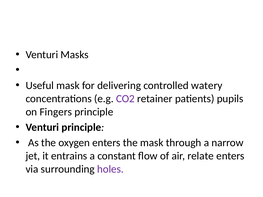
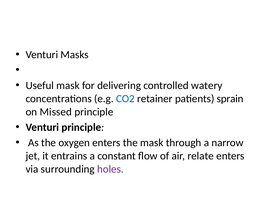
CO2 colour: purple -> blue (125, 99)
pupils: pupils -> sprain (230, 99)
Fingers: Fingers -> Missed (56, 112)
